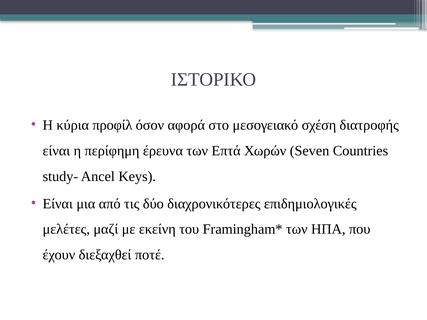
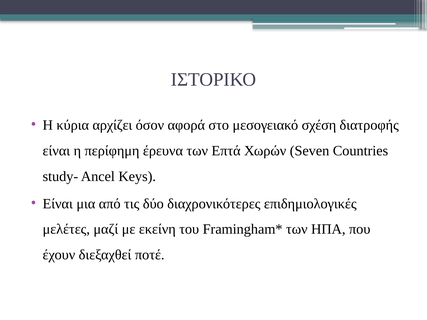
προφίλ: προφίλ -> αρχίζει (112, 125)
